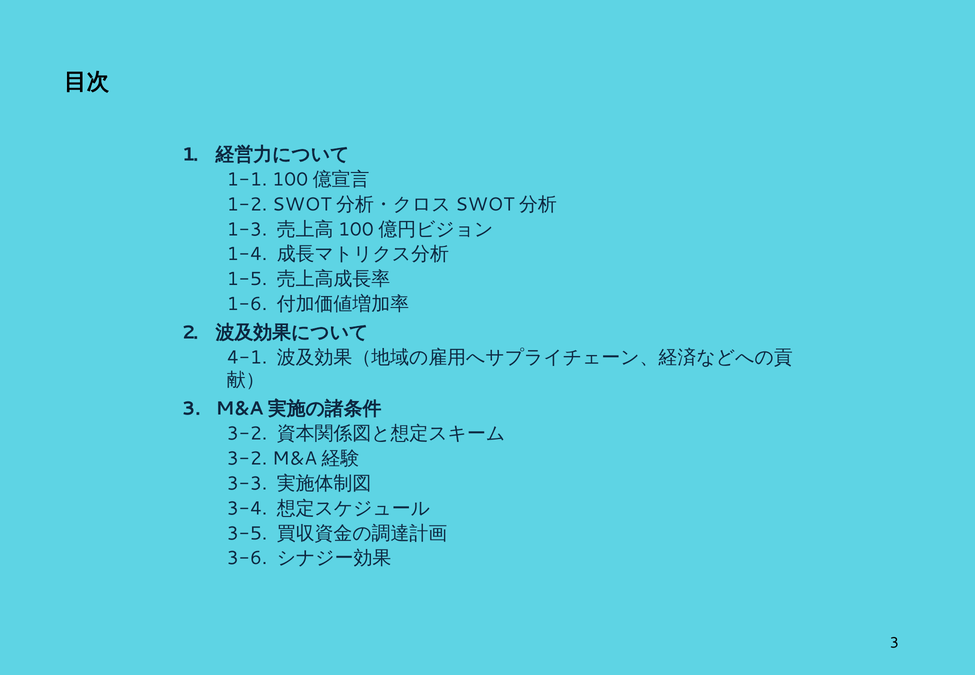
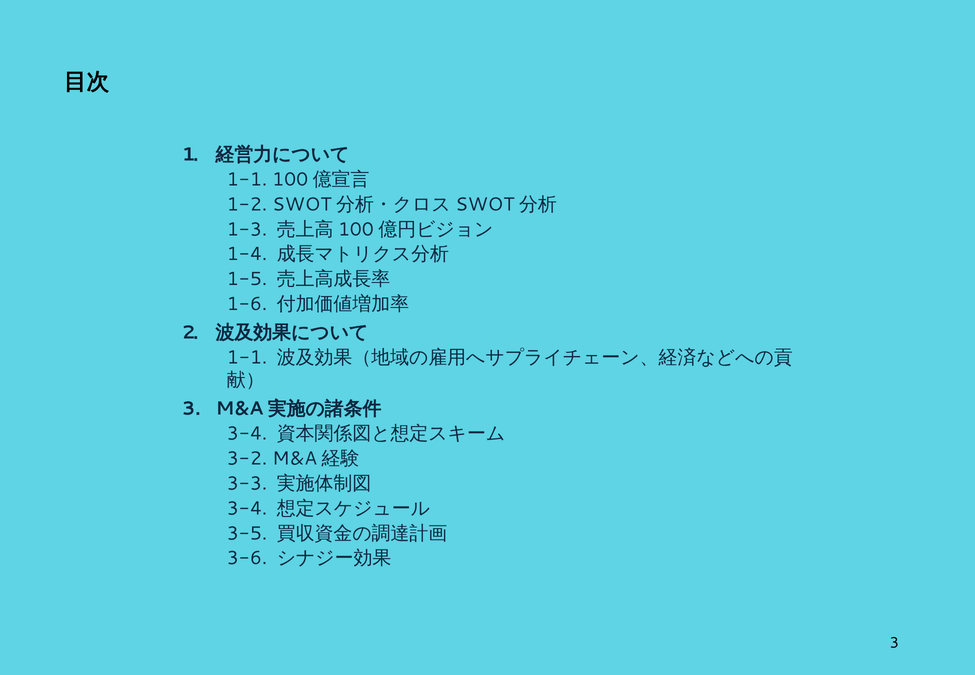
4-1: 4-1 -> 1-1 (247, 357)
3-2: 3-2 -> 3-4 (247, 434)
